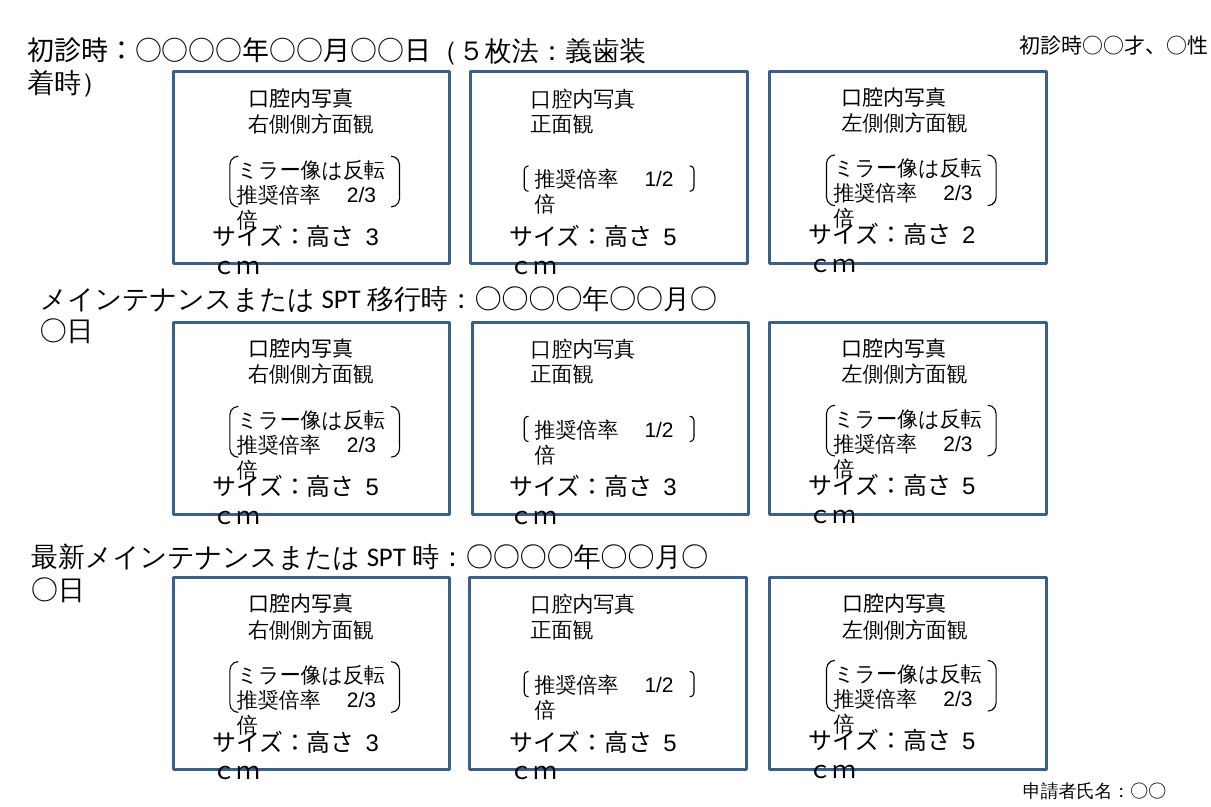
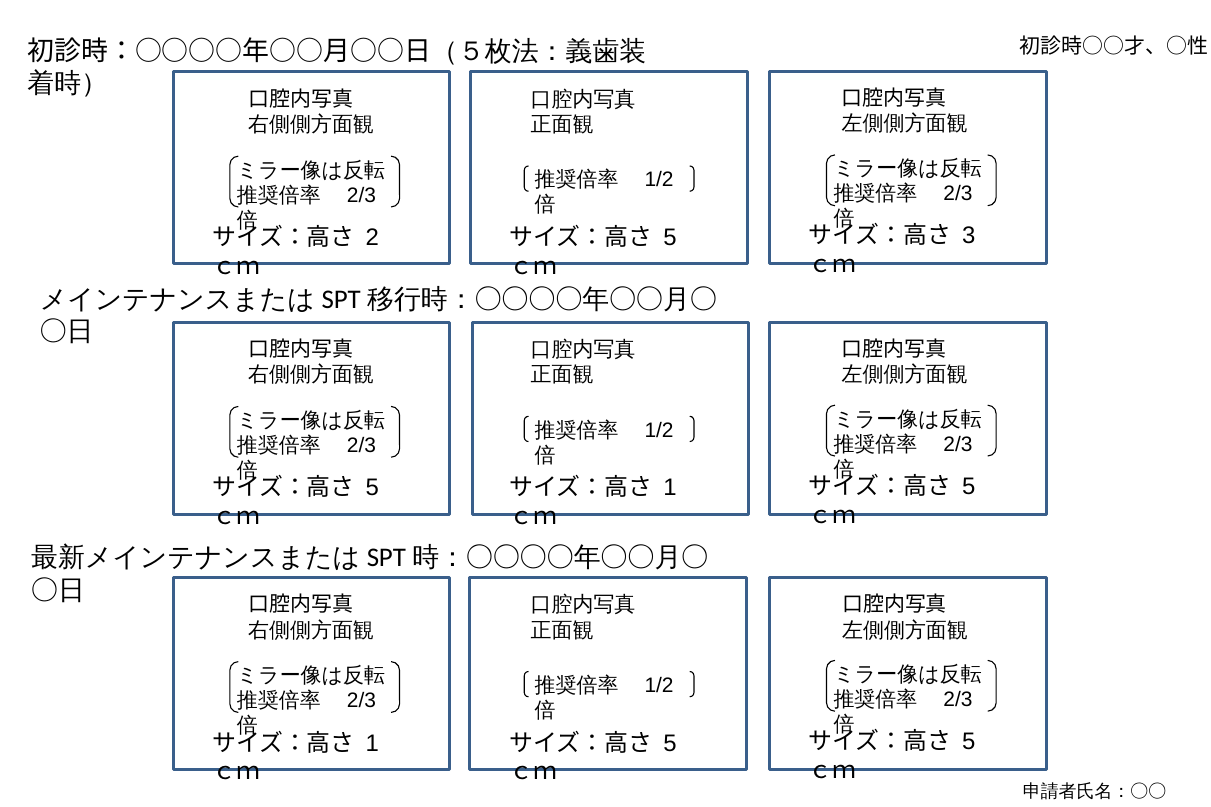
2: 2 -> 3 (969, 236)
3: 3 -> 2 (372, 238)
3: 3 -> 1 (670, 488)
3: 3 -> 1 (372, 744)
